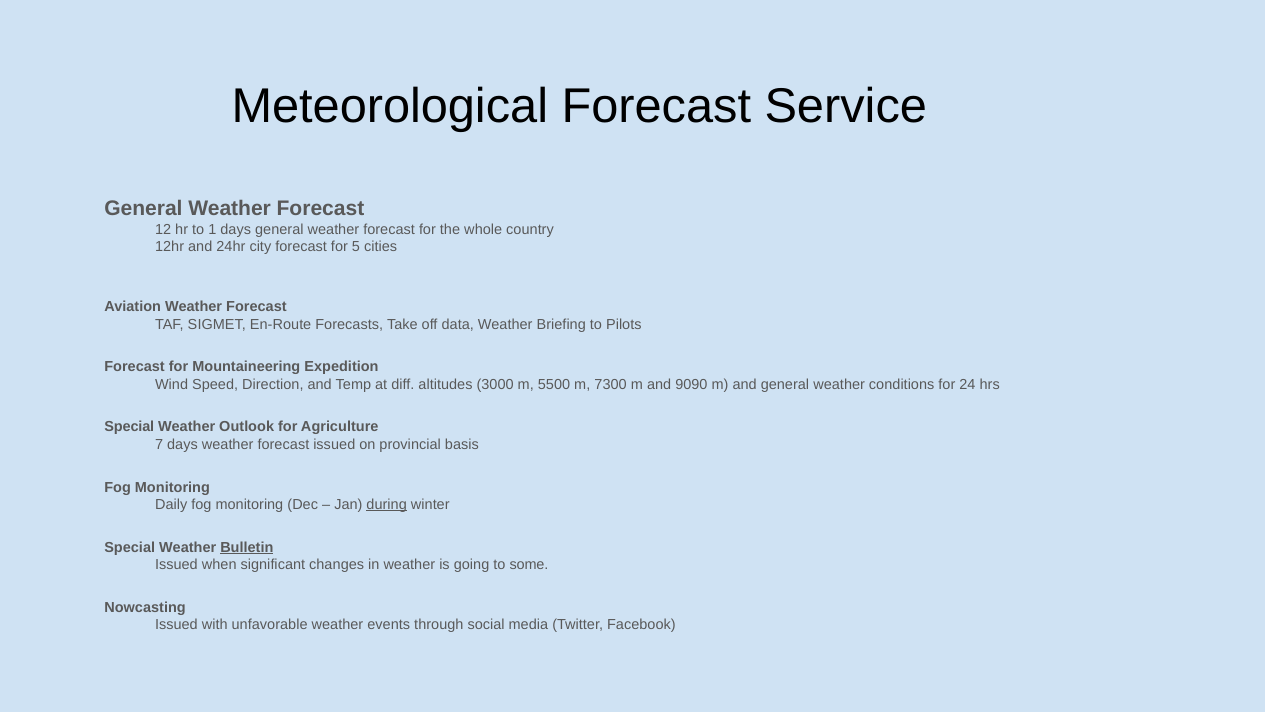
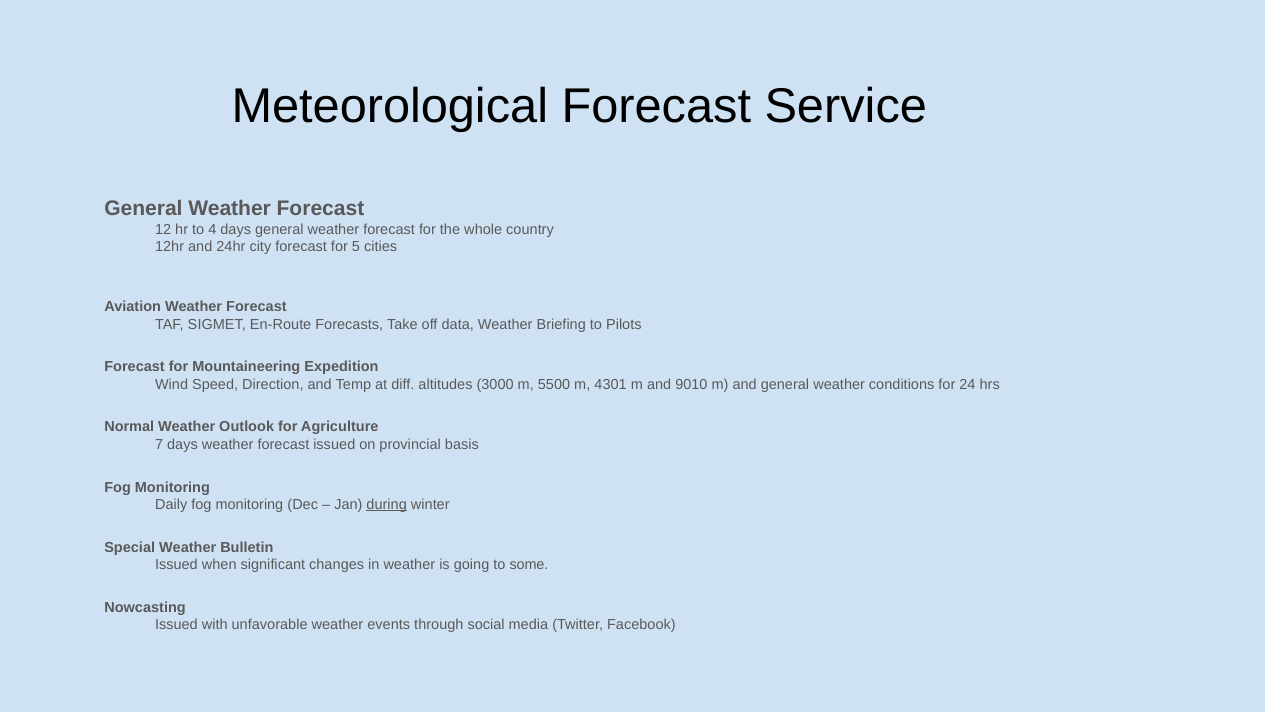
1: 1 -> 4 (212, 229)
7300: 7300 -> 4301 (611, 384)
9090: 9090 -> 9010 (691, 384)
Special: Special -> Normal (129, 427)
Bulletin underline: present -> none (247, 547)
